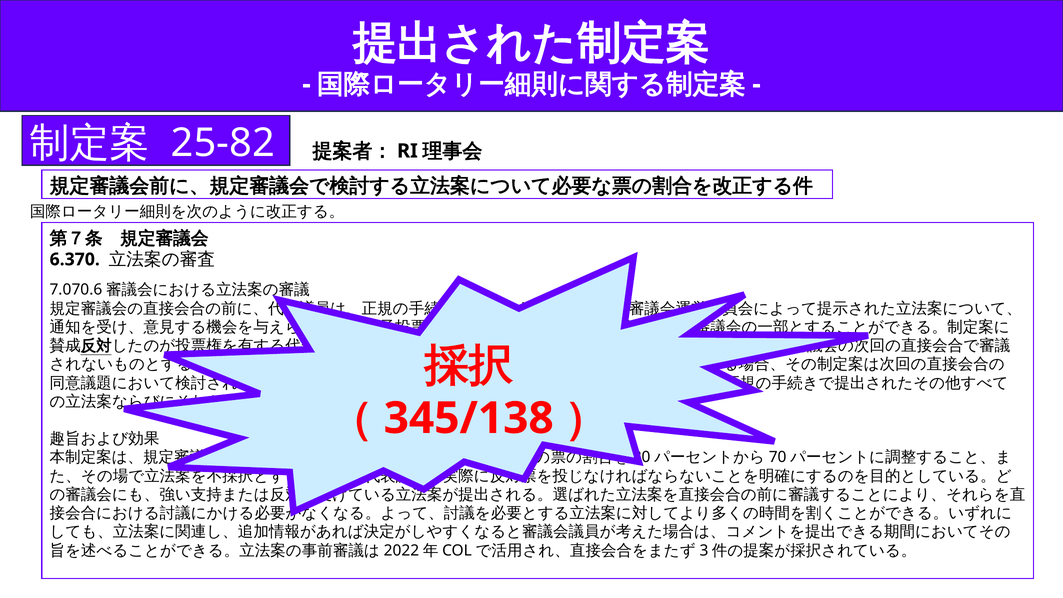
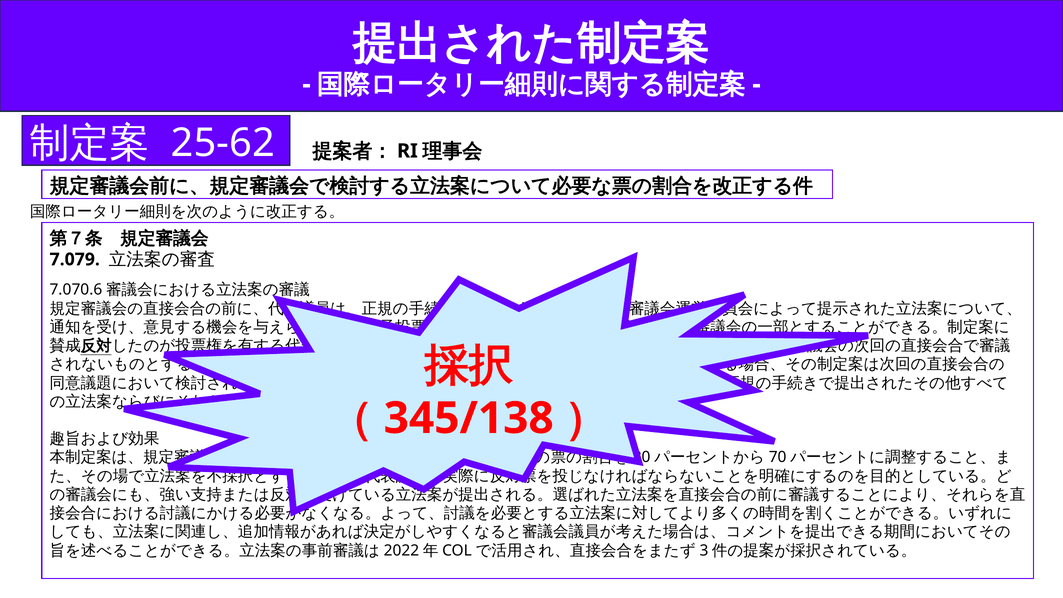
25-82: 25-82 -> 25-62 (223, 143)
6.370: 6.370 -> 7.079 (75, 259)
